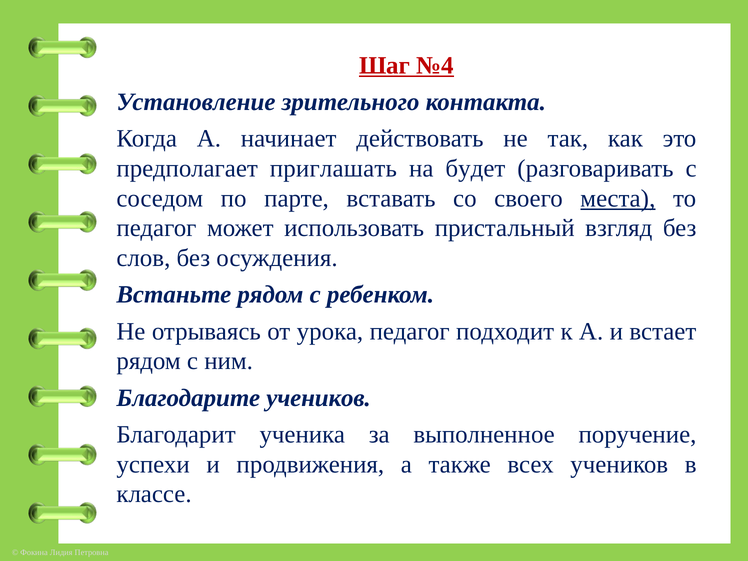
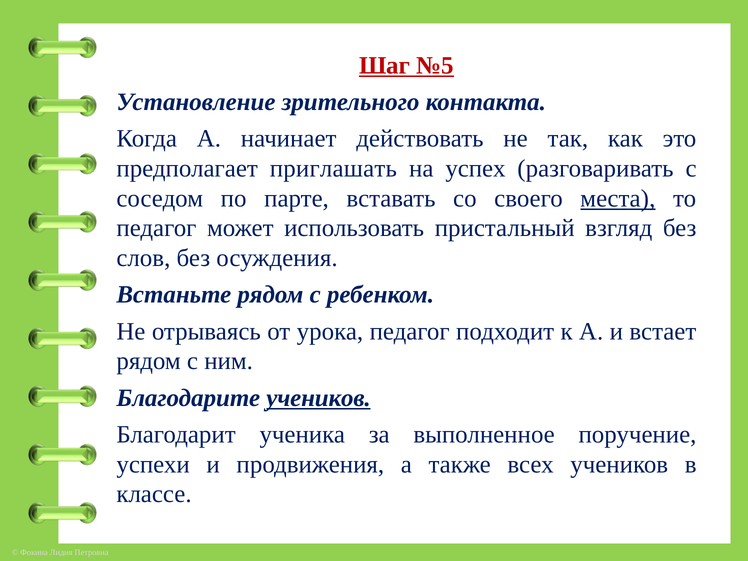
№4: №4 -> №5 (435, 65)
будет: будет -> успех (475, 168)
учеников underline: none -> present (319, 398)
